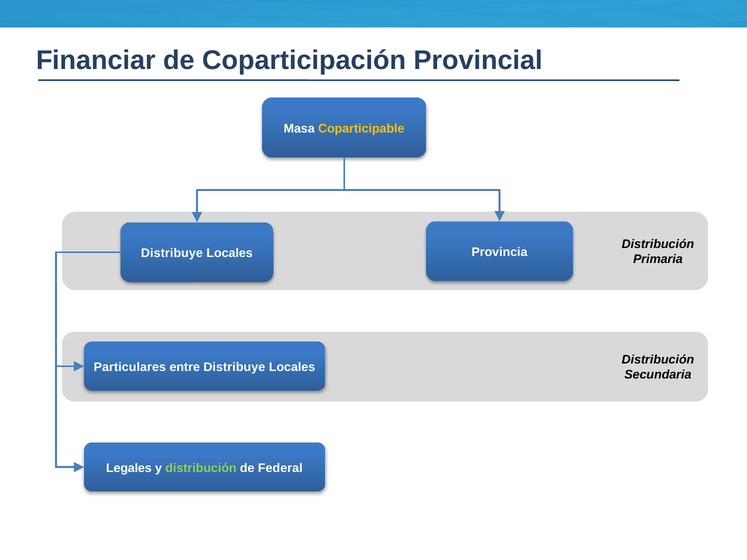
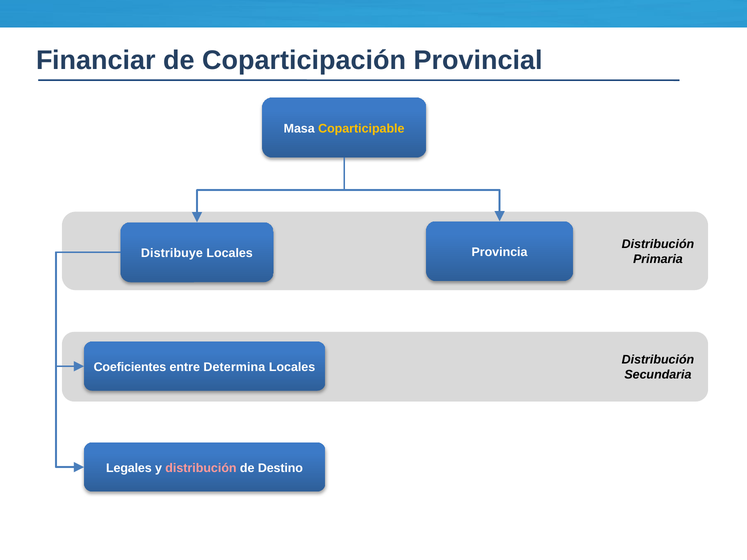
Particulares: Particulares -> Coeficientes (130, 367)
entre Distribuye: Distribuye -> Determina (234, 367)
distribución colour: light green -> pink (201, 468)
Federal: Federal -> Destino (280, 468)
